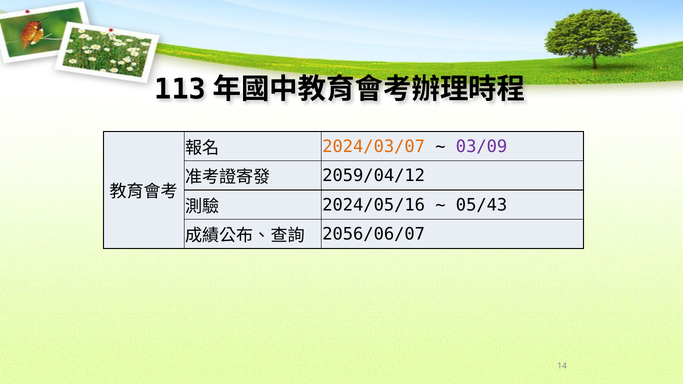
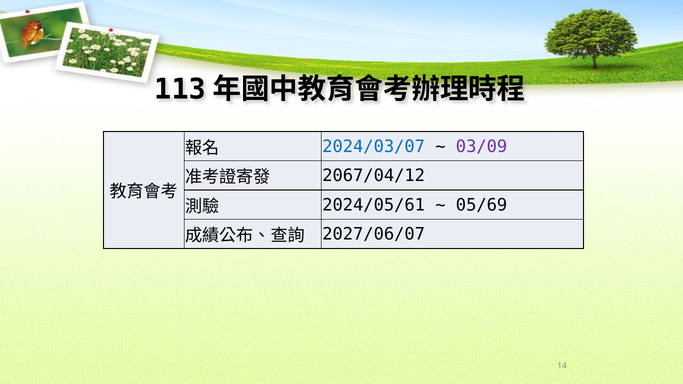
2024/03/07 colour: orange -> blue (374, 147)
2059/04/12: 2059/04/12 -> 2067/04/12 (374, 176)
2024/05/16: 2024/05/16 -> 2024/05/61 (374, 205)
05/43: 05/43 -> 05/69 (482, 205)
2056/06/07: 2056/06/07 -> 2027/06/07 (374, 234)
